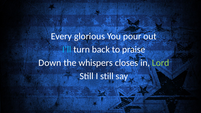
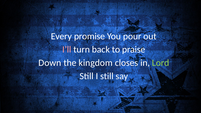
glorious: glorious -> promise (90, 36)
I’ll colour: light blue -> pink (67, 50)
whispers: whispers -> kingdom (96, 63)
